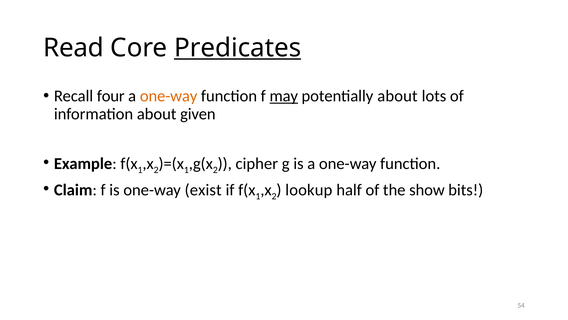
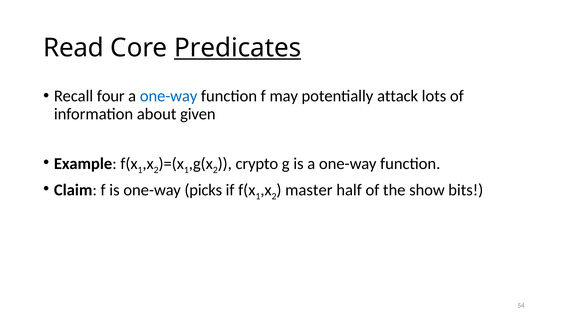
one-way colour: orange -> blue (169, 96)
may underline: present -> none (284, 96)
potentially about: about -> attack (398, 96)
cipher: cipher -> crypto (257, 163)
exist: exist -> picks (203, 190)
lookup: lookup -> master (309, 190)
